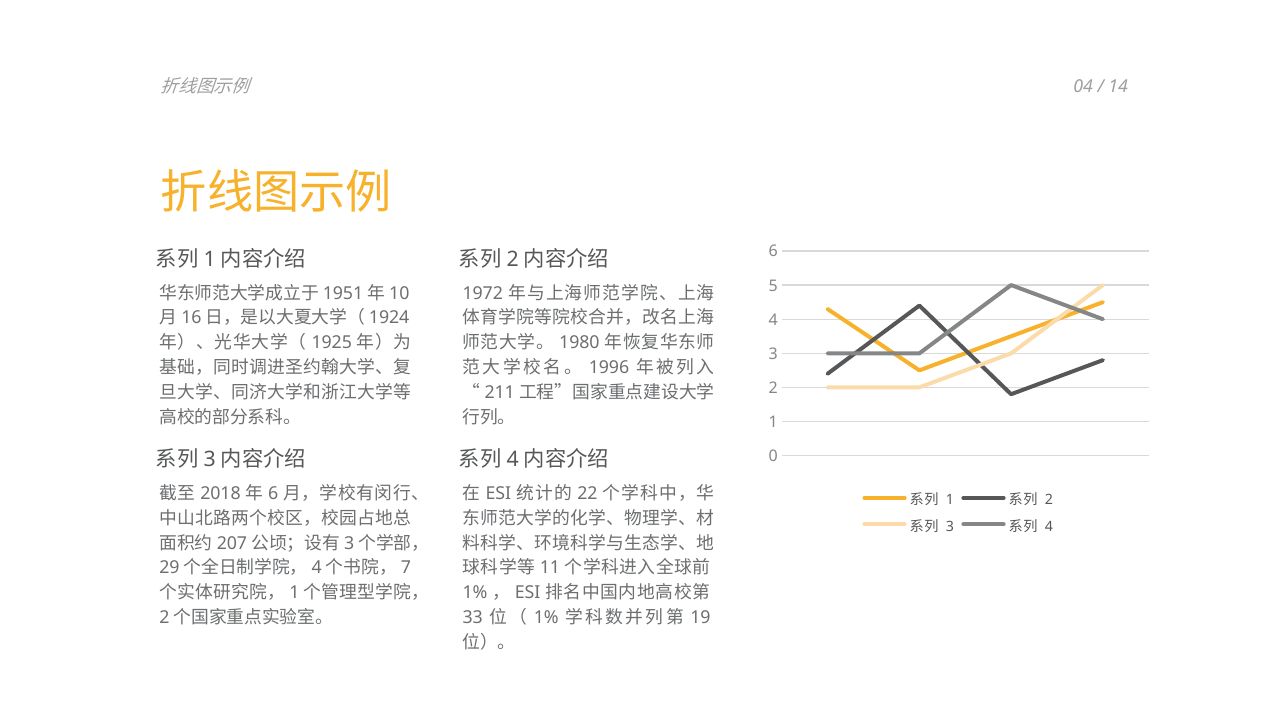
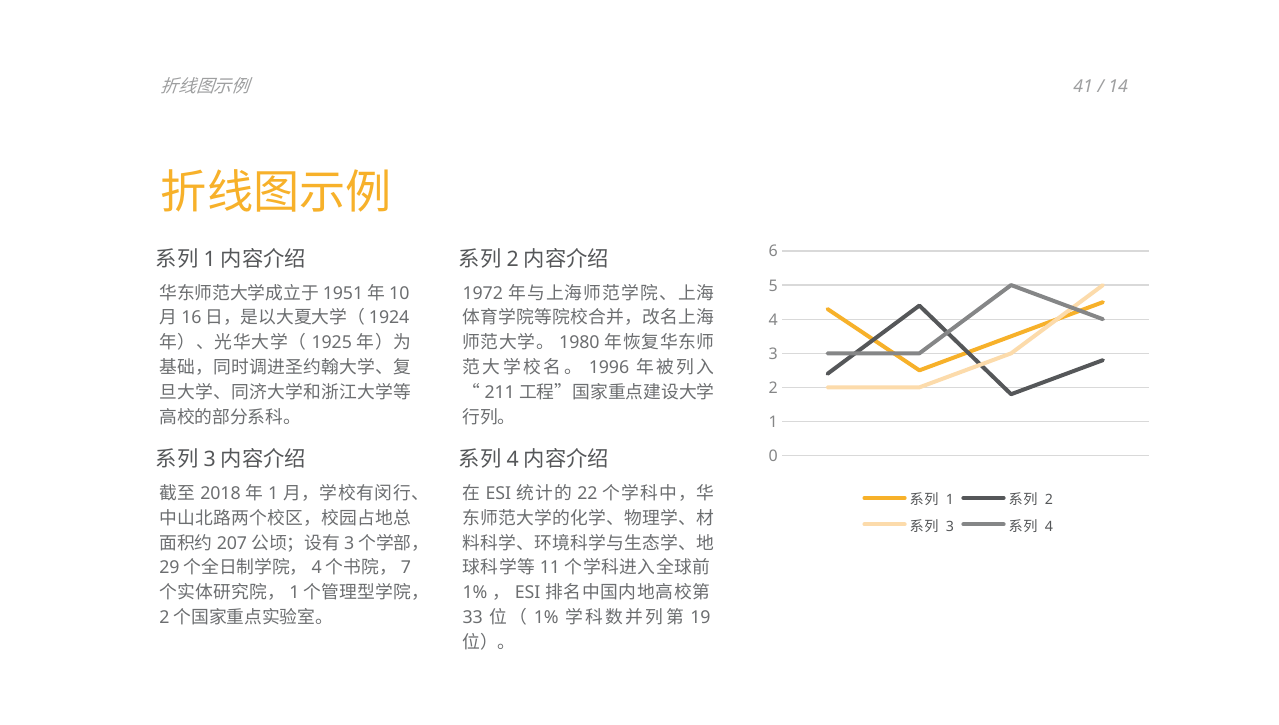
04: 04 -> 41 (1083, 86)
6: 6 -> 1 (273, 494)
